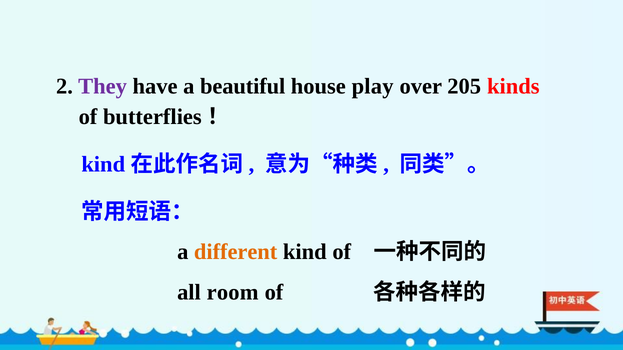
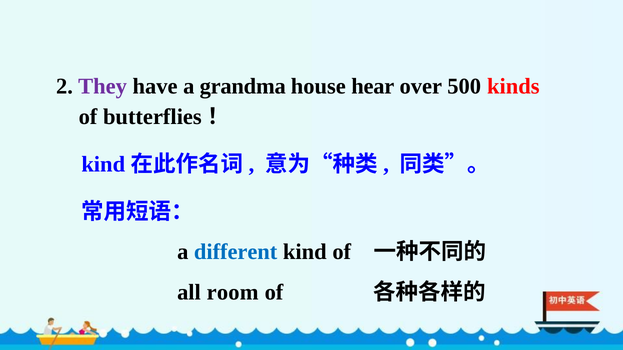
beautiful: beautiful -> grandma (243, 86)
play: play -> hear (373, 86)
205: 205 -> 500 (464, 86)
different colour: orange -> blue (236, 252)
